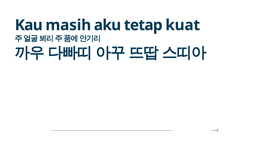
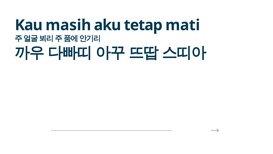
kuat: kuat -> mati (183, 25)
